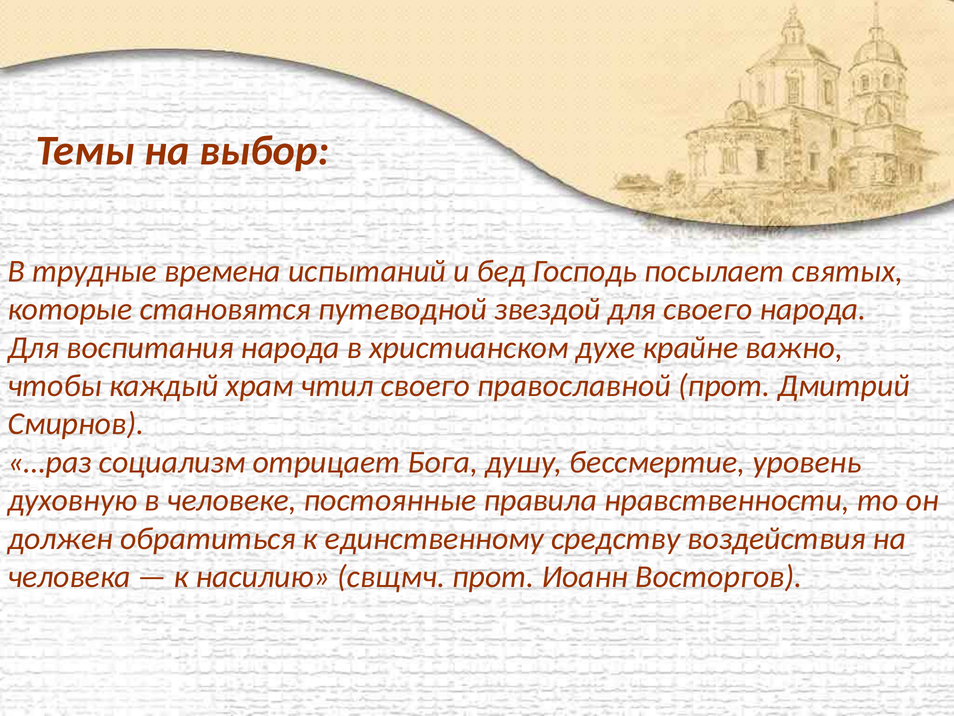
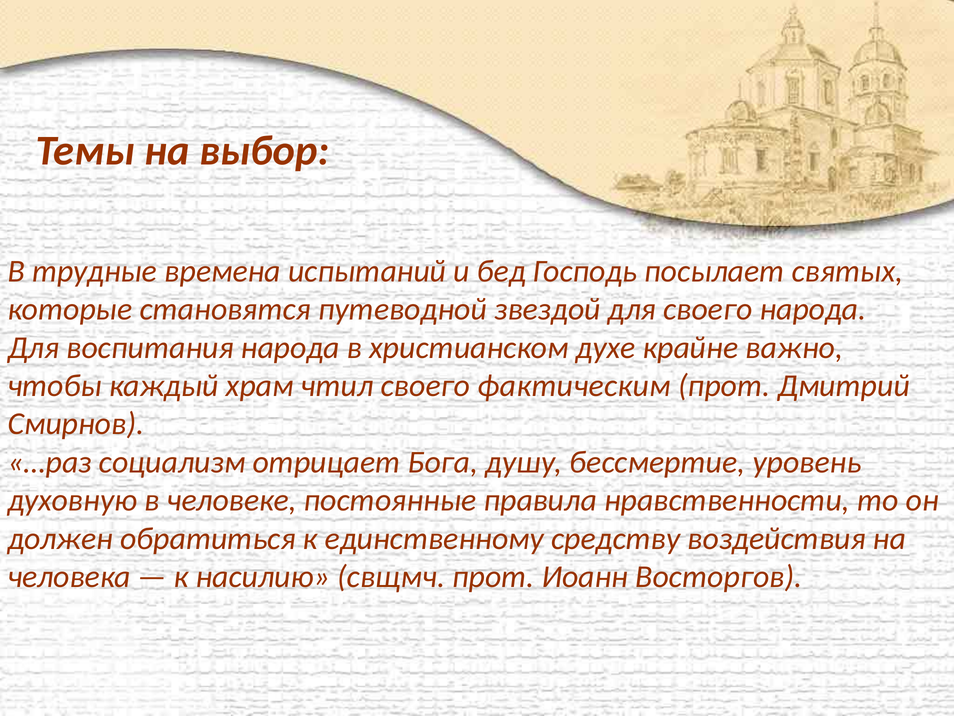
православной: православной -> фактическим (574, 386)
